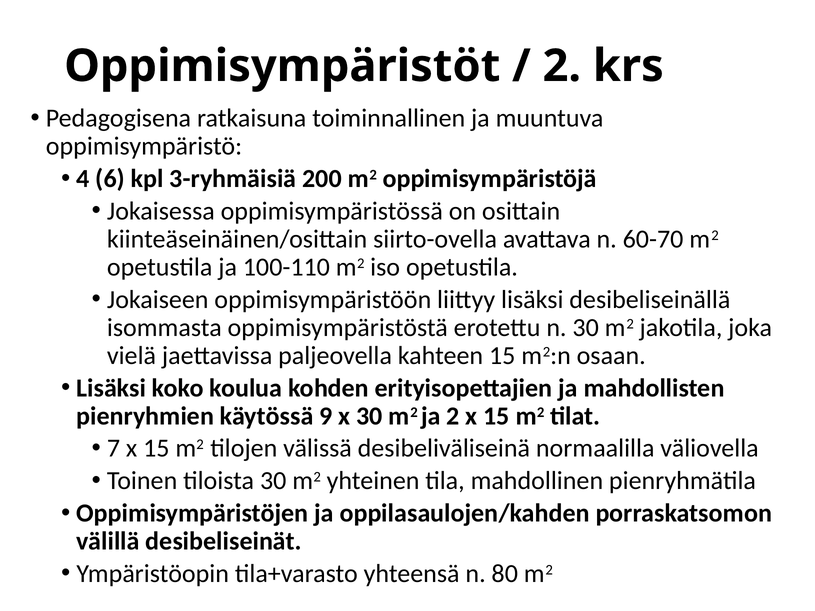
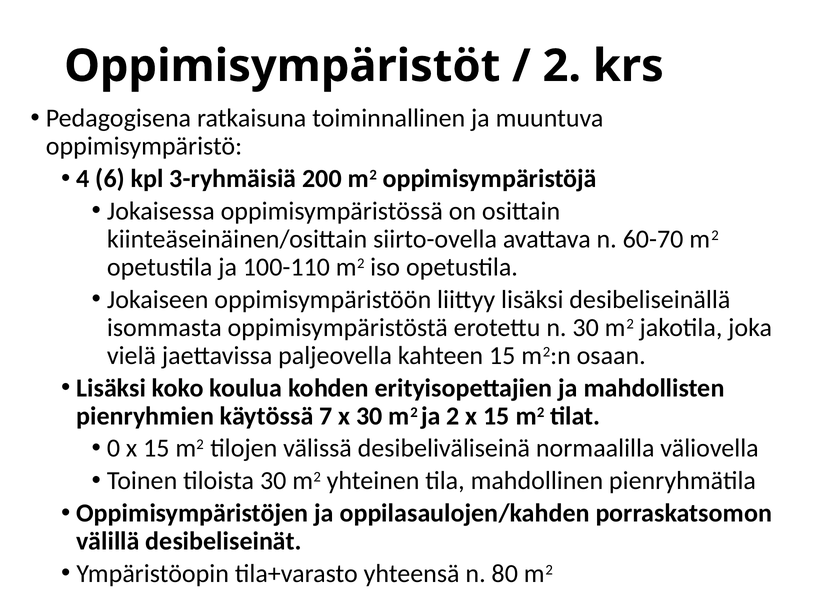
9: 9 -> 7 (326, 416)
7: 7 -> 0 (114, 449)
